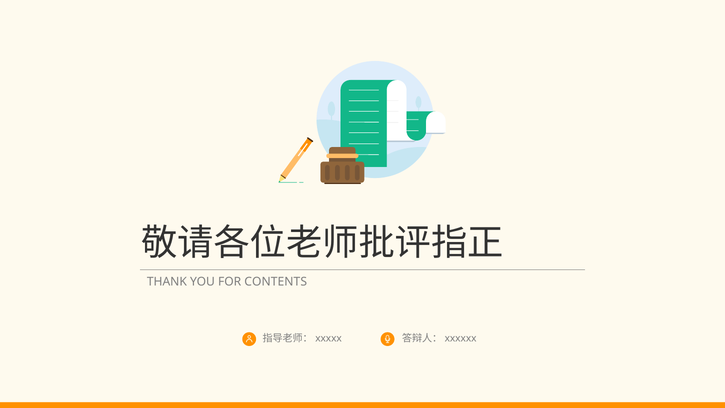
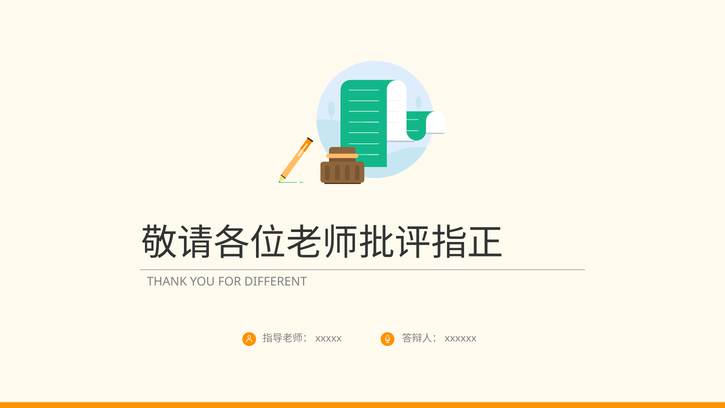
CONTENTS: CONTENTS -> DIFFERENT (276, 282)
